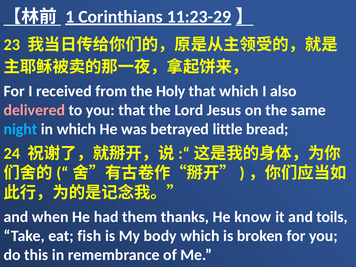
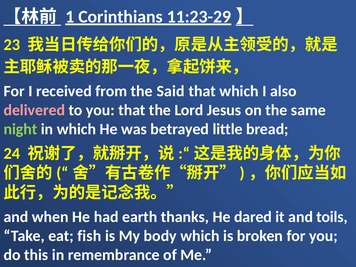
Holy: Holy -> Said (171, 91)
night colour: light blue -> light green (20, 129)
them: them -> earth (140, 217)
know: know -> dared (253, 217)
